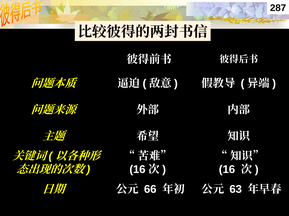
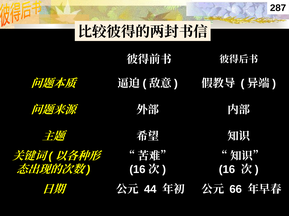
66: 66 -> 44 (150, 190)
63: 63 -> 66 (236, 190)
